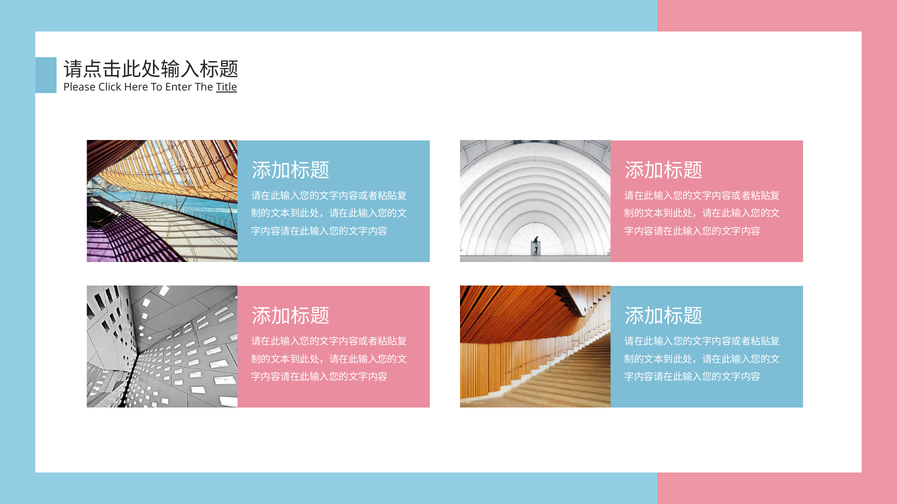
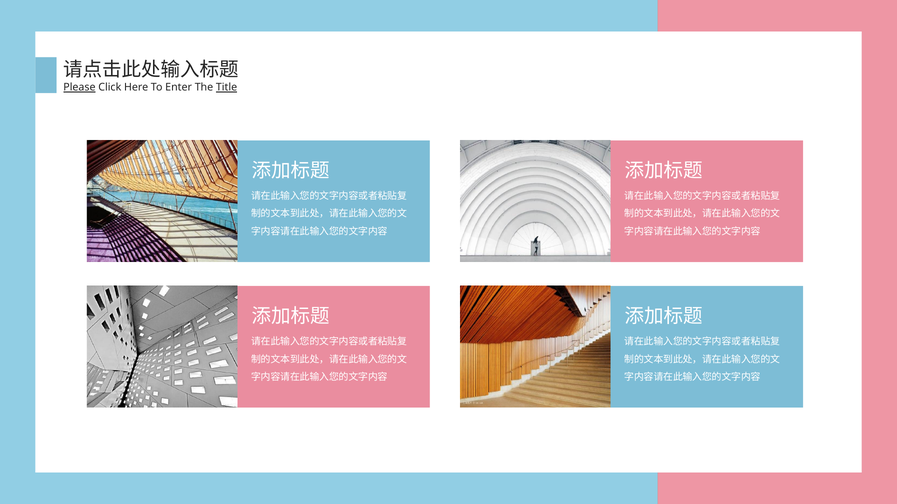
Please underline: none -> present (79, 87)
